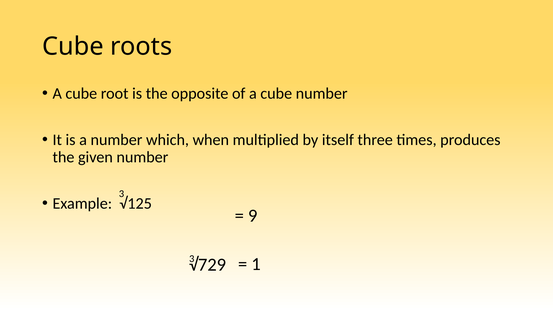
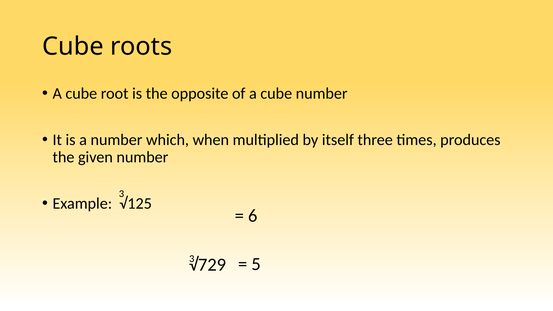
9: 9 -> 6 (253, 216)
1: 1 -> 5 (256, 264)
